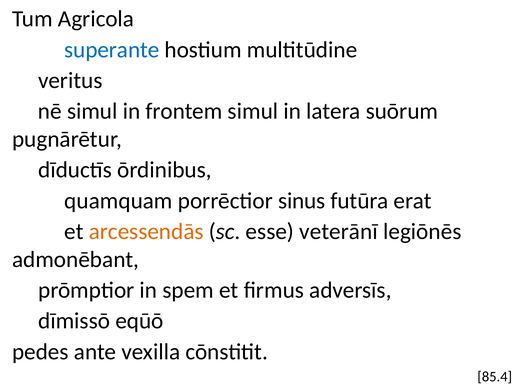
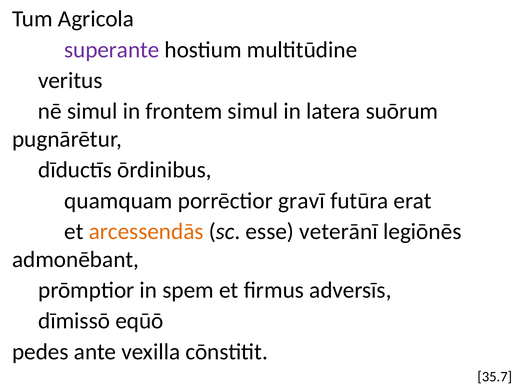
superante colour: blue -> purple (112, 50)
sinus: sinus -> gravī (301, 201)
85.4: 85.4 -> 35.7 (495, 377)
